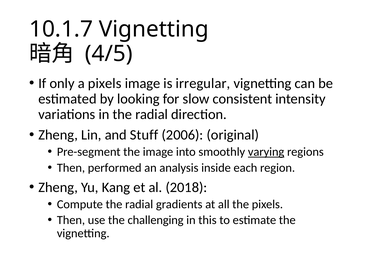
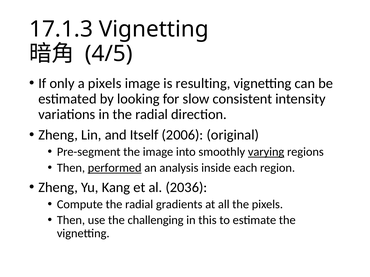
10.1.7: 10.1.7 -> 17.1.3 (61, 29)
irregular: irregular -> resulting (203, 83)
Stuff: Stuff -> Itself (144, 135)
performed underline: none -> present (115, 168)
2018: 2018 -> 2036 (186, 188)
